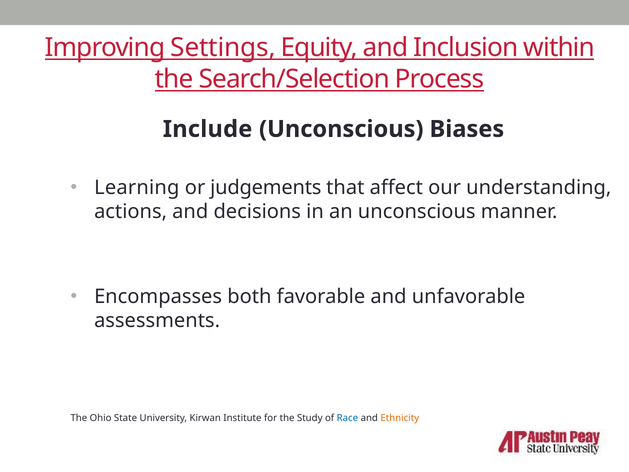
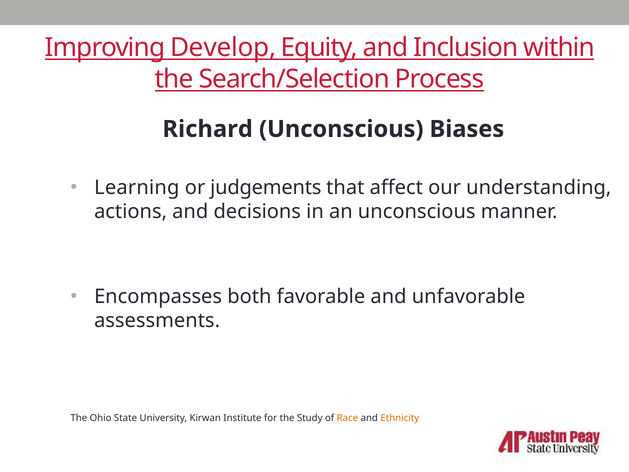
Settings: Settings -> Develop (223, 47)
Include: Include -> Richard (208, 129)
Race colour: blue -> orange (347, 418)
